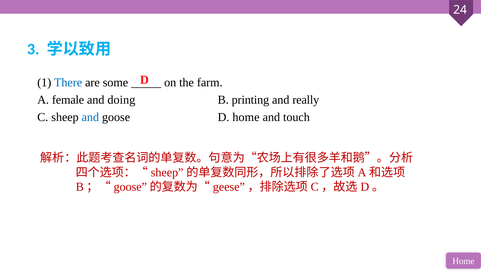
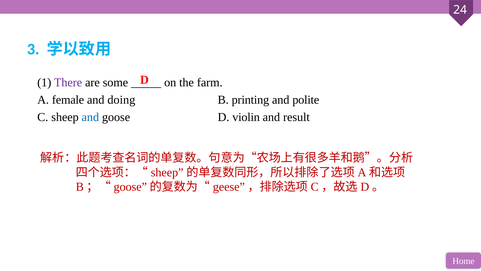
There colour: blue -> purple (68, 82)
really: really -> polite (306, 100)
D home: home -> violin (246, 117)
touch: touch -> result (296, 117)
